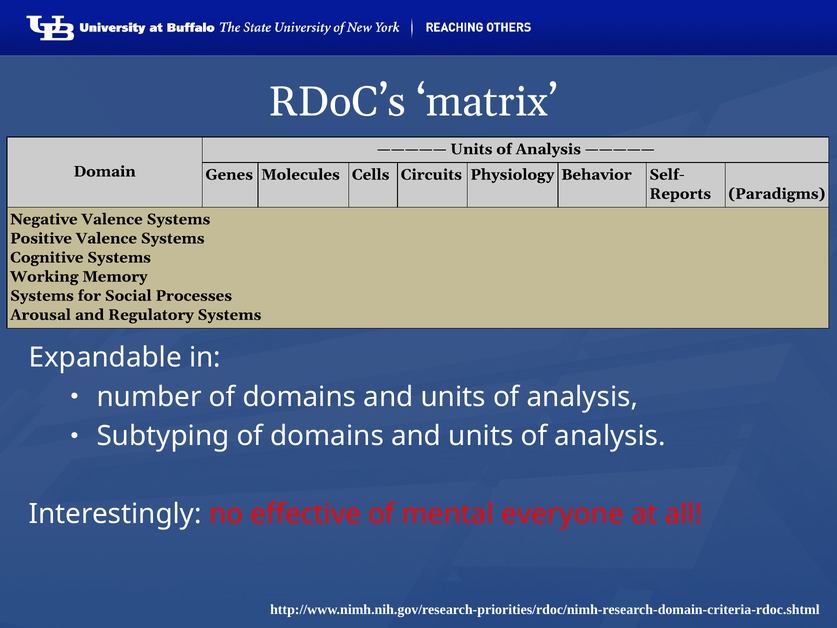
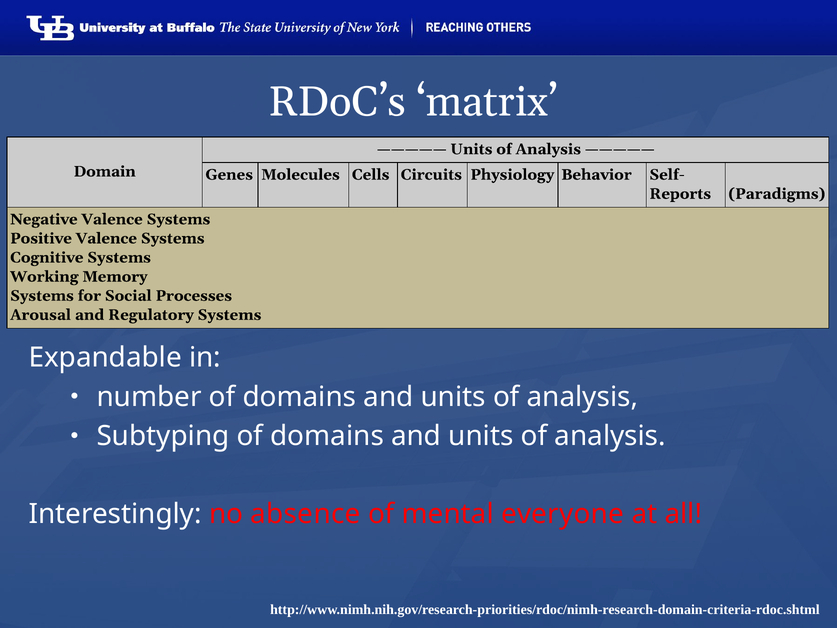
effective: effective -> absence (305, 514)
